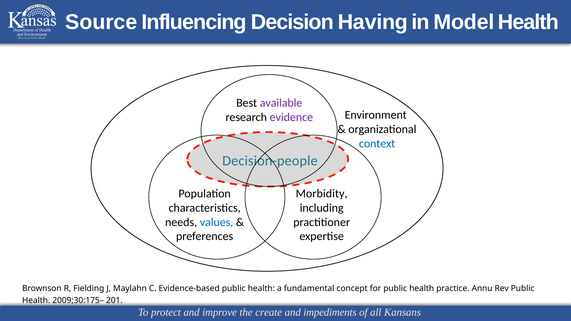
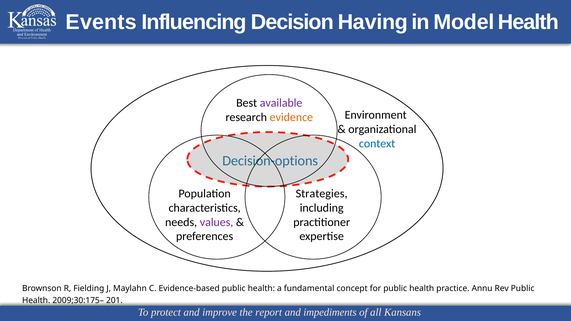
Source: Source -> Events (101, 22)
evidence colour: purple -> orange (291, 117)
Decision-people: Decision-people -> Decision-options (270, 161)
Morbidity: Morbidity -> Strategies (322, 194)
values colour: blue -> purple (217, 222)
create: create -> report (269, 312)
